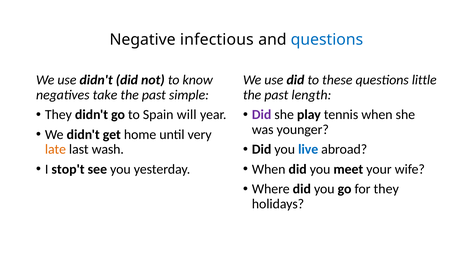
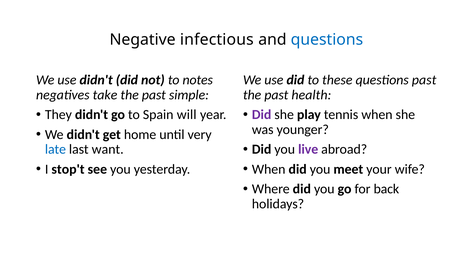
know: know -> notes (198, 80)
questions little: little -> past (424, 80)
length: length -> health (311, 95)
live colour: blue -> purple (308, 149)
late colour: orange -> blue (55, 149)
wash: wash -> want (108, 149)
for they: they -> back (386, 189)
